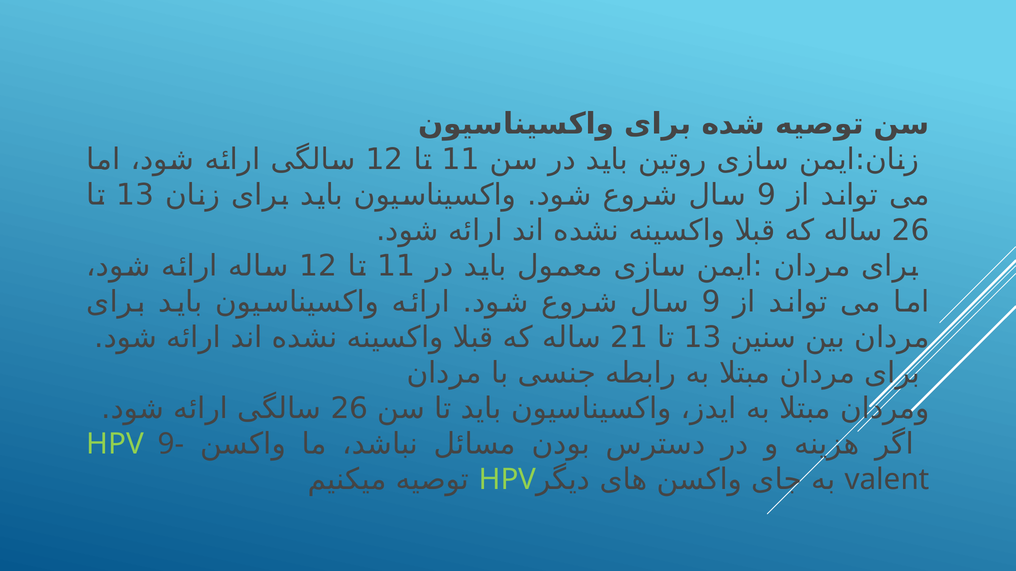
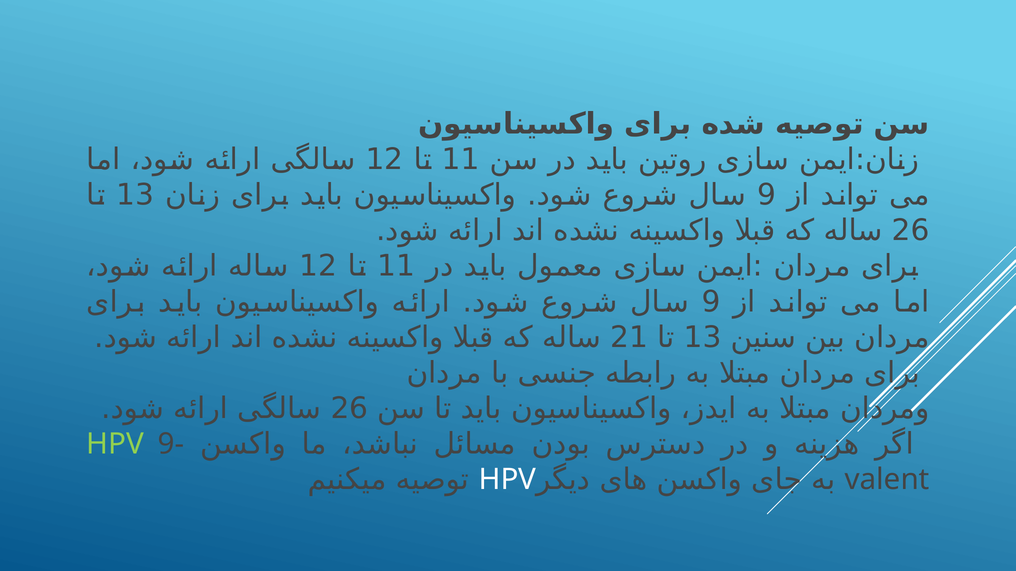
HPV colour: light green -> white (507, 480)
